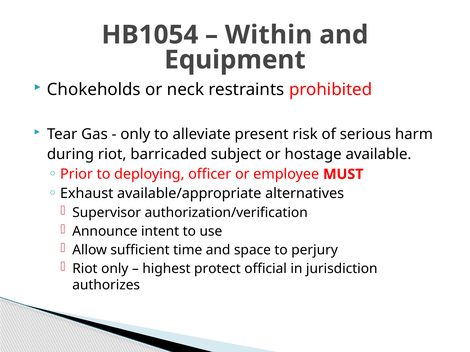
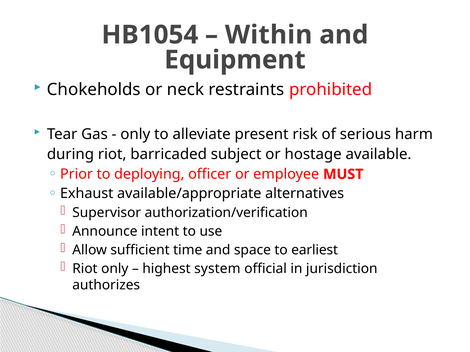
perjury: perjury -> earliest (315, 250)
protect: protect -> system (217, 269)
